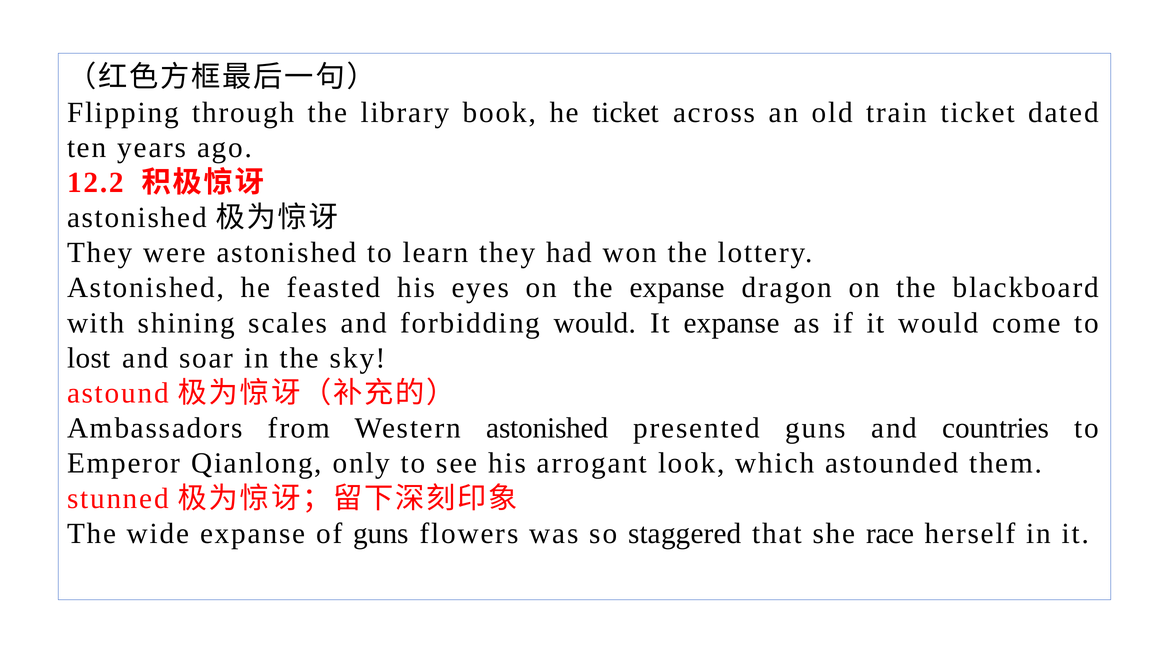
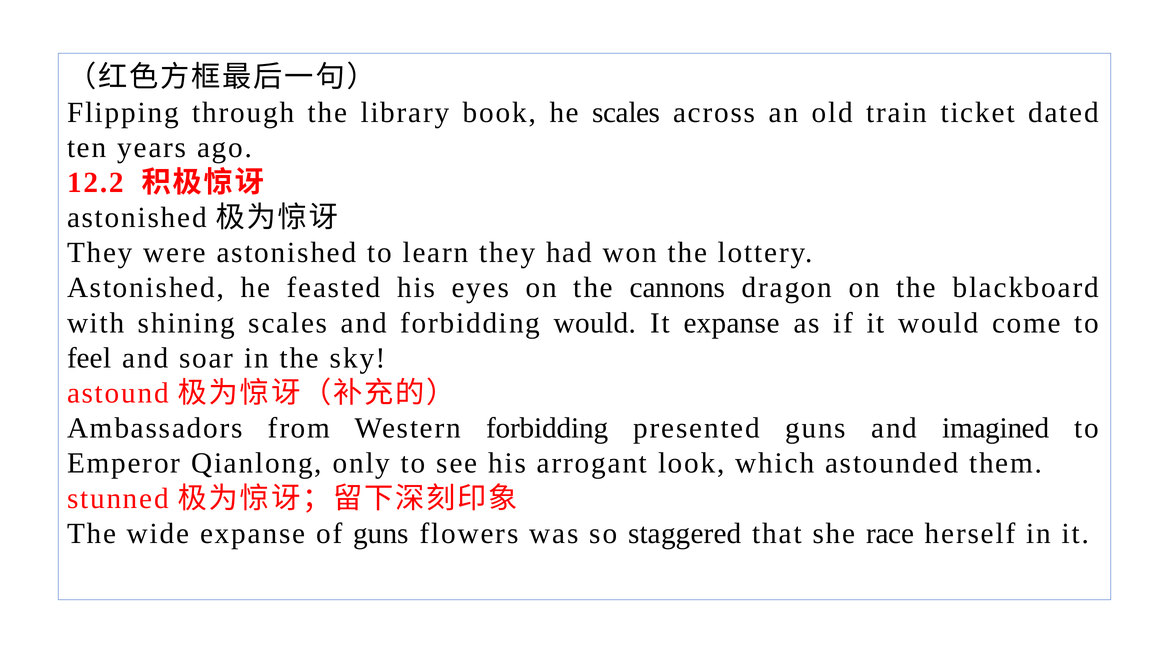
he ticket: ticket -> scales (626, 112)
the expanse: expanse -> cannons (677, 288)
lost: lost -> feel (89, 358)
Western astonished: astonished -> forbidding (547, 428)
countries: countries -> imagined (996, 428)
